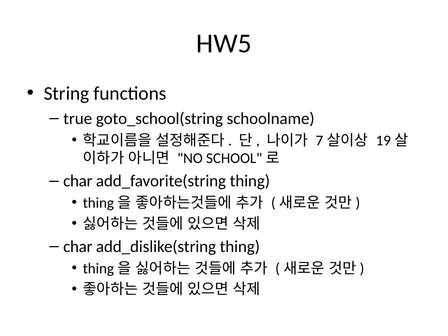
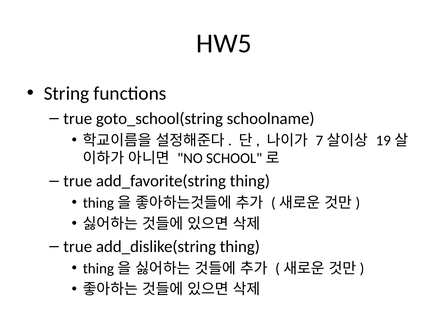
char: char -> true (78, 181)
char: char -> true (78, 247)
